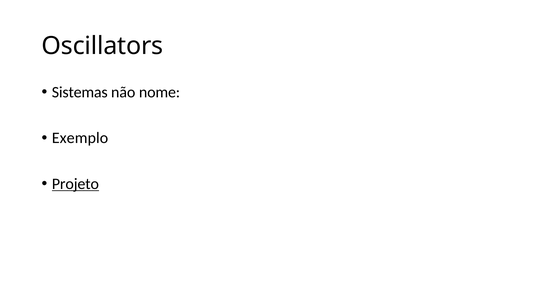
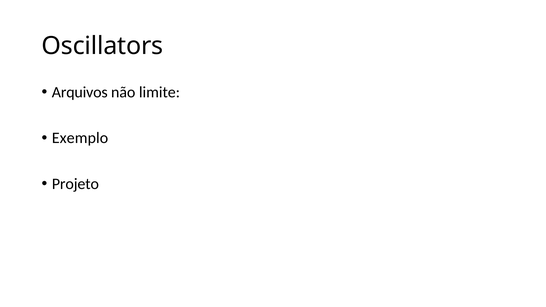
Sistemas: Sistemas -> Arquivos (80, 92)
nome: nome -> limite (159, 92)
Projeto underline: present -> none (75, 184)
